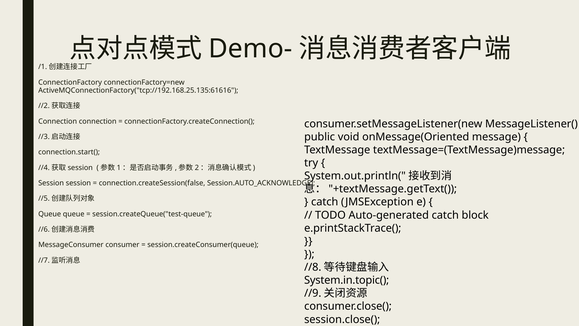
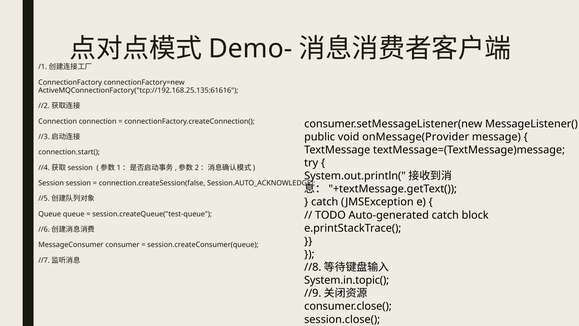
onMessage(Oriented: onMessage(Oriented -> onMessage(Provider (416, 137)
